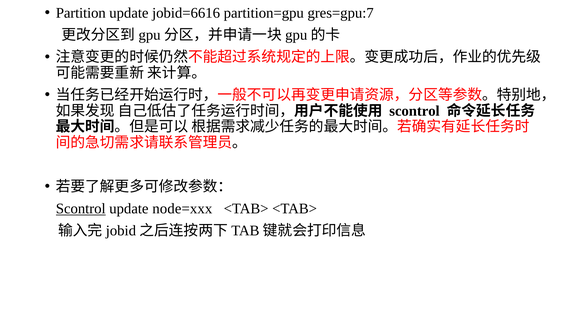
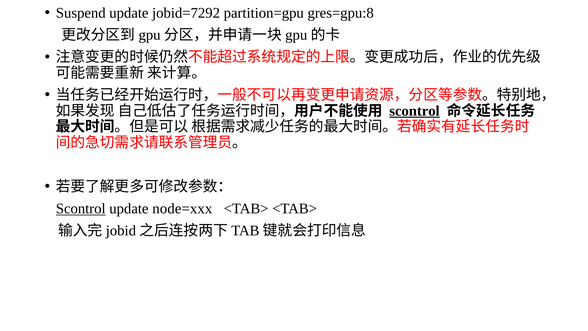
Partition: Partition -> Suspend (81, 13)
jobid=6616: jobid=6616 -> jobid=7292 (186, 13)
gres=gpu:7: gres=gpu:7 -> gres=gpu:8 (341, 13)
scontrol underline: none -> present (414, 111)
